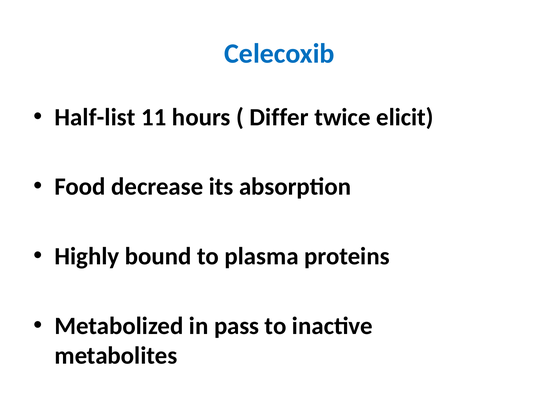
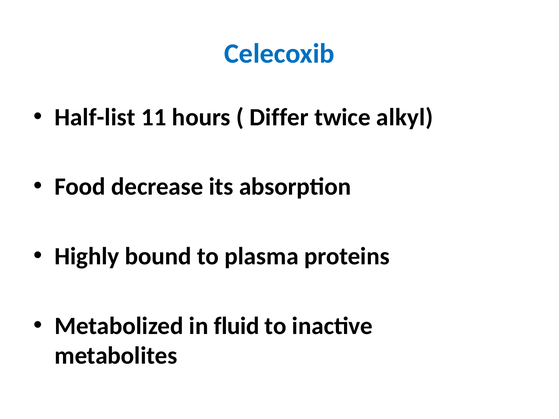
elicit: elicit -> alkyl (405, 117)
pass: pass -> fluid (237, 326)
